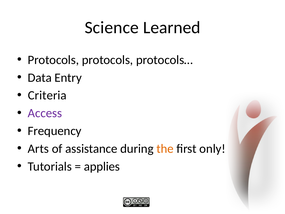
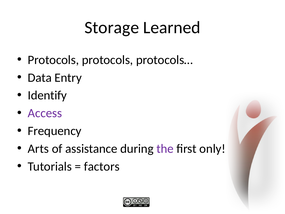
Science: Science -> Storage (112, 28)
Criteria: Criteria -> Identify (47, 95)
the colour: orange -> purple (165, 148)
applies: applies -> factors (102, 166)
